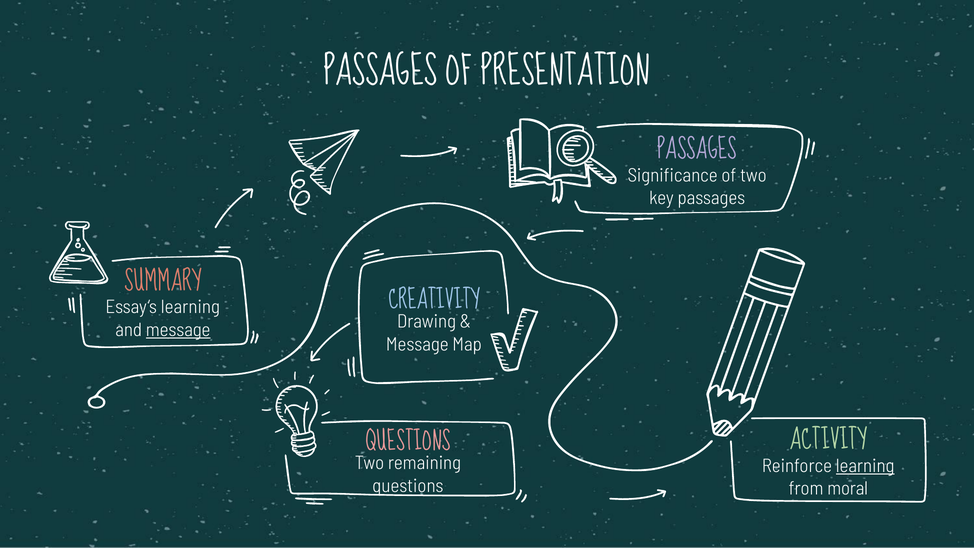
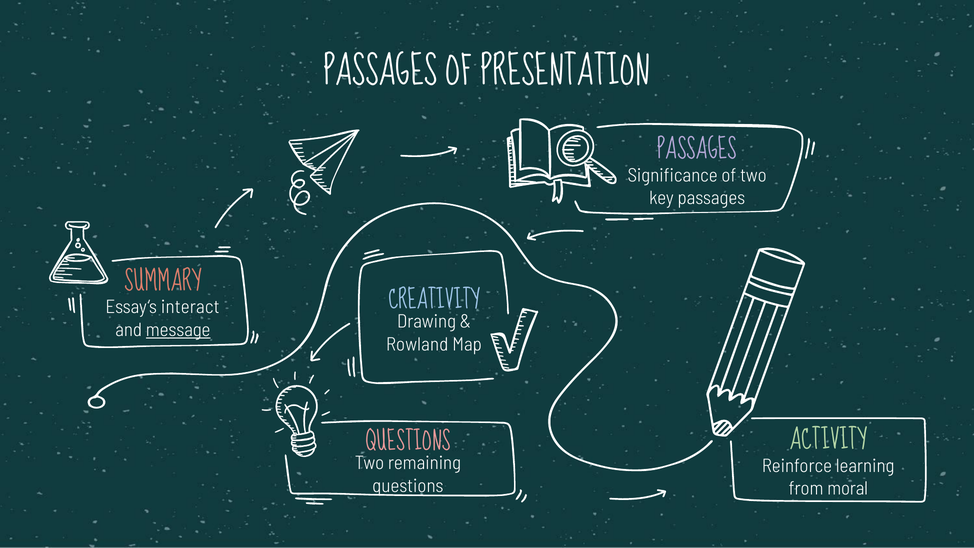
Essay’s learning: learning -> interact (190, 307)
Message: Message -> Rowland (417, 344)
learning underline: present -> none (865, 466)
